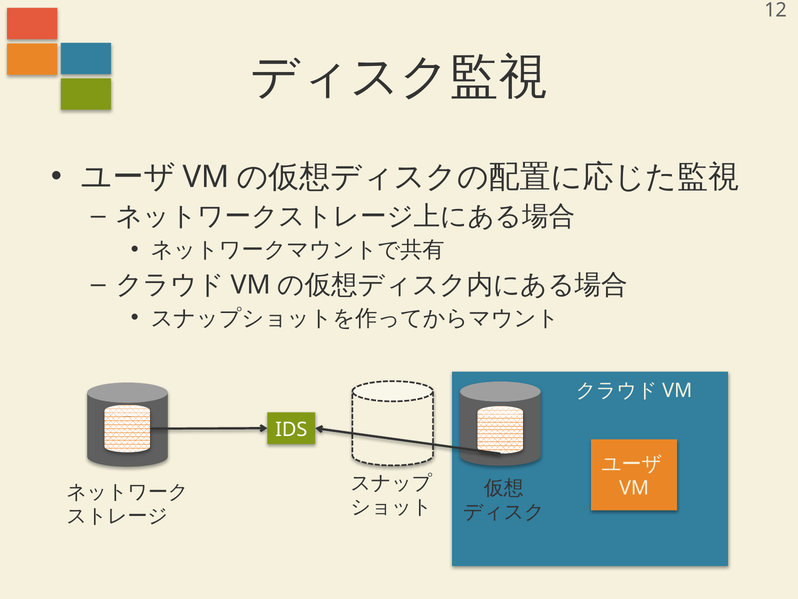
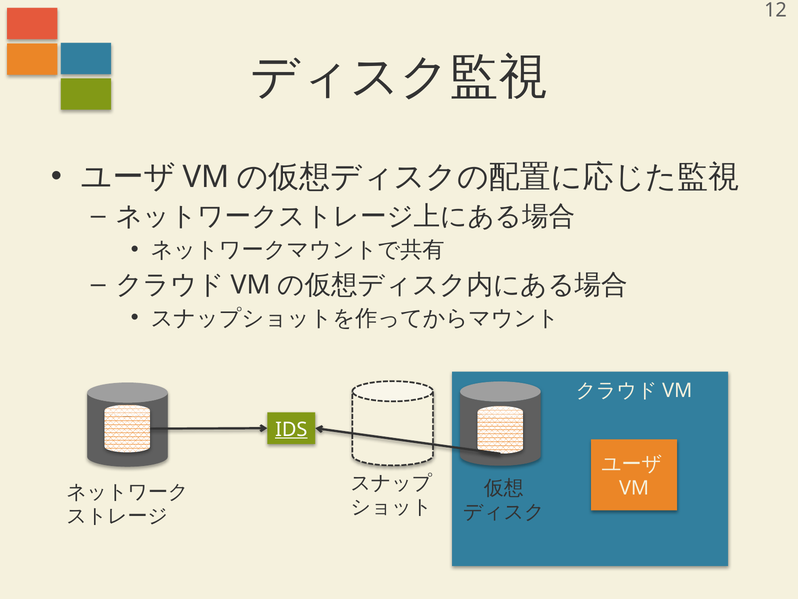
IDS underline: none -> present (291, 429)
